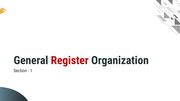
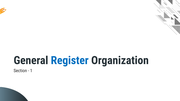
Register colour: red -> blue (70, 61)
